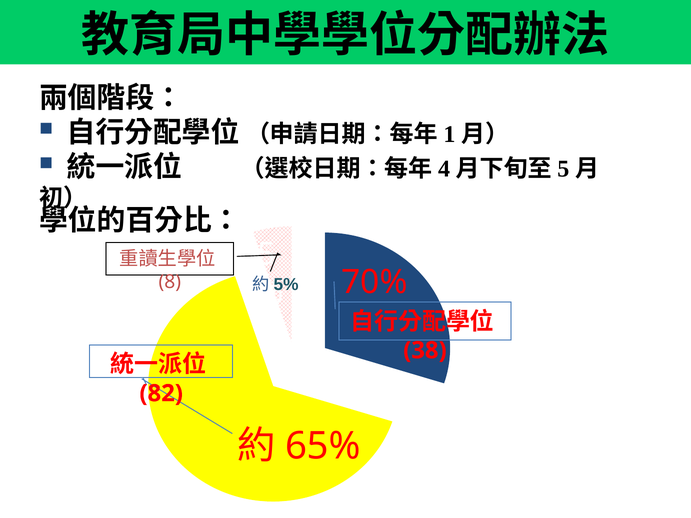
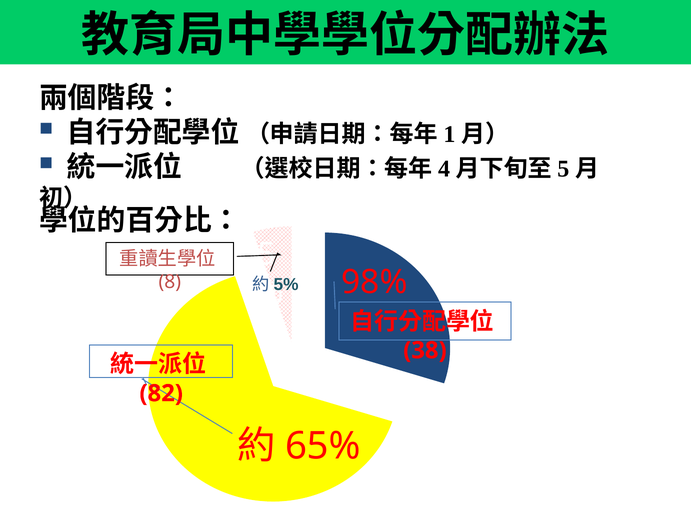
70%: 70% -> 98% (374, 283)
